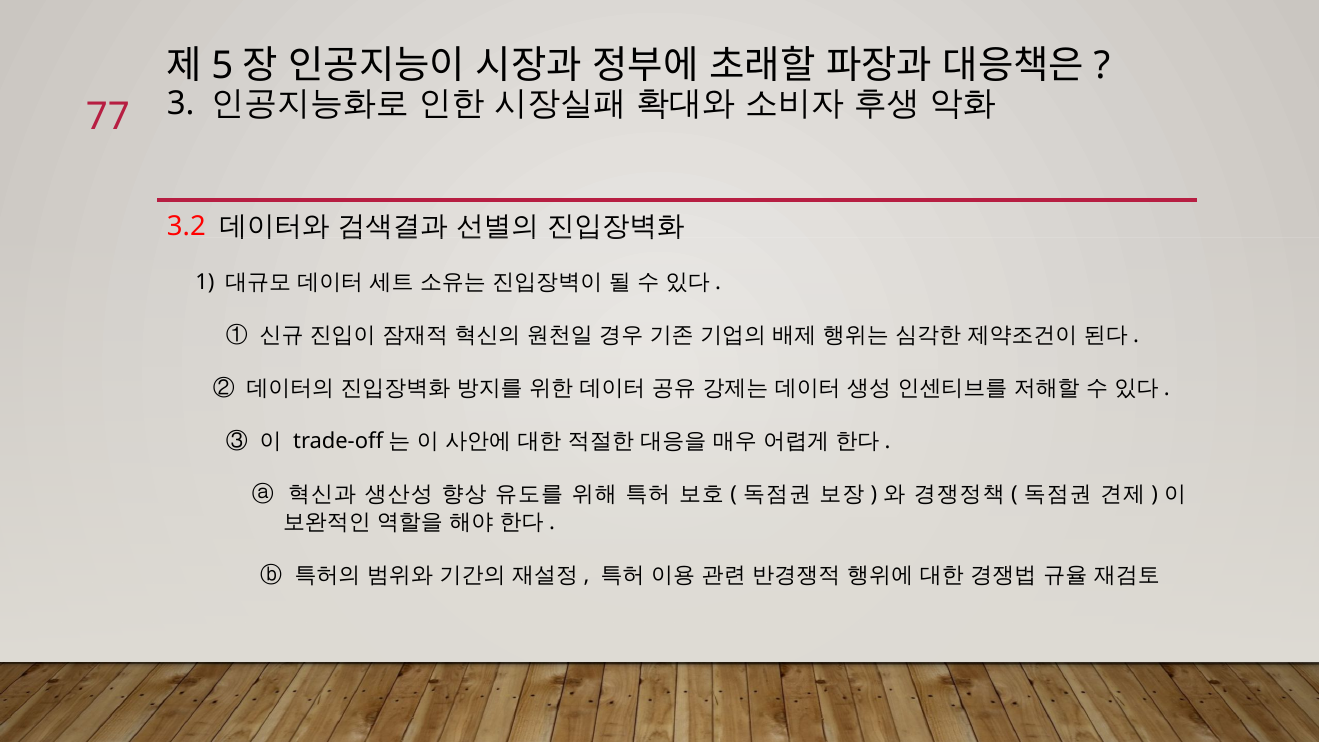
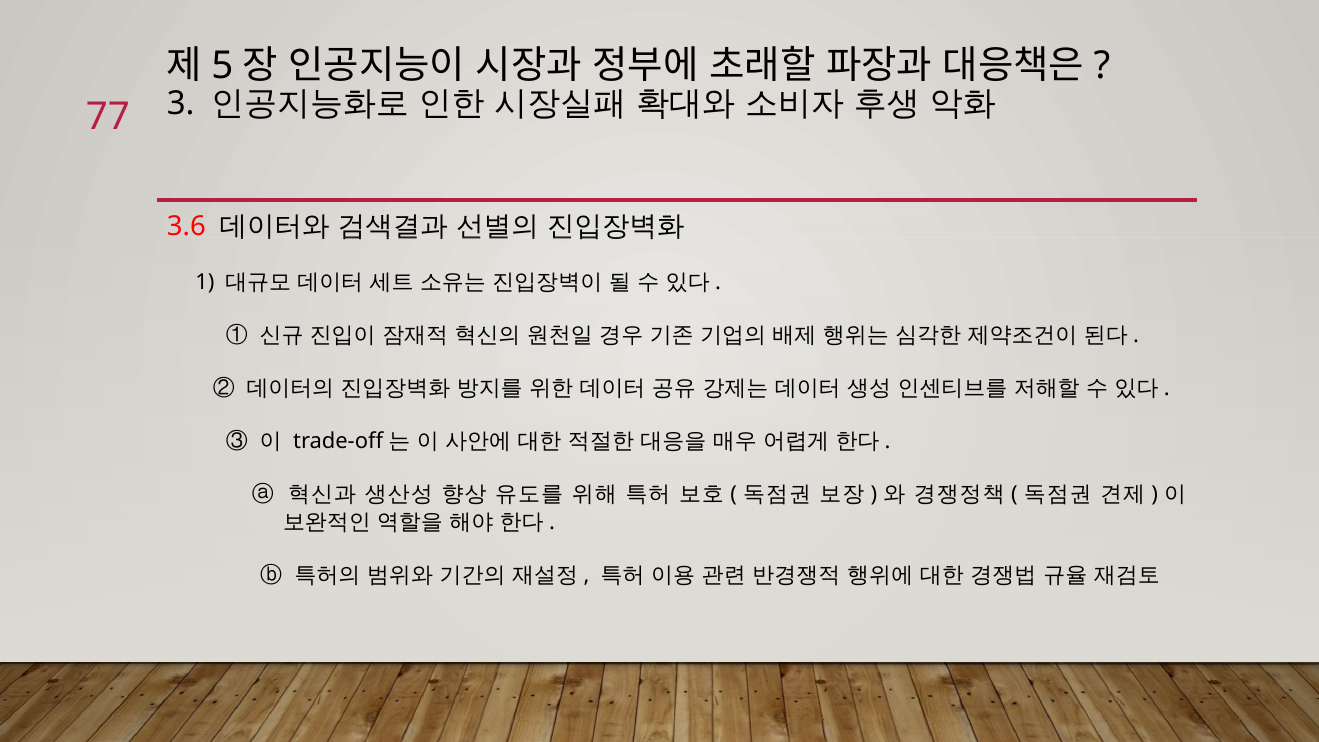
3.2: 3.2 -> 3.6 (186, 227)
